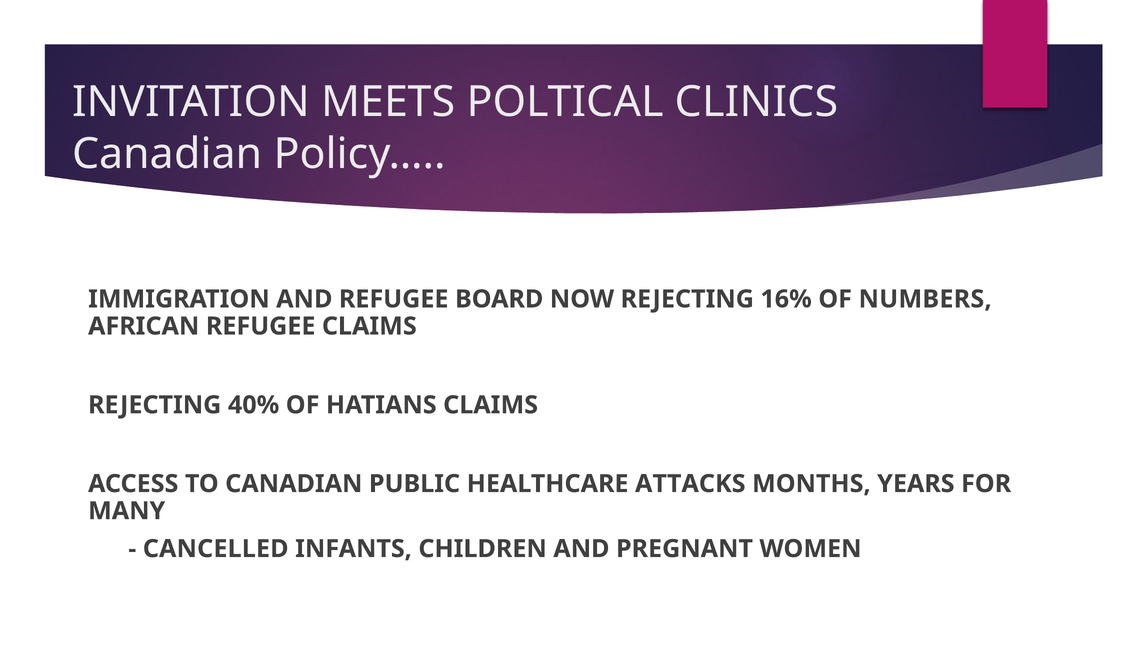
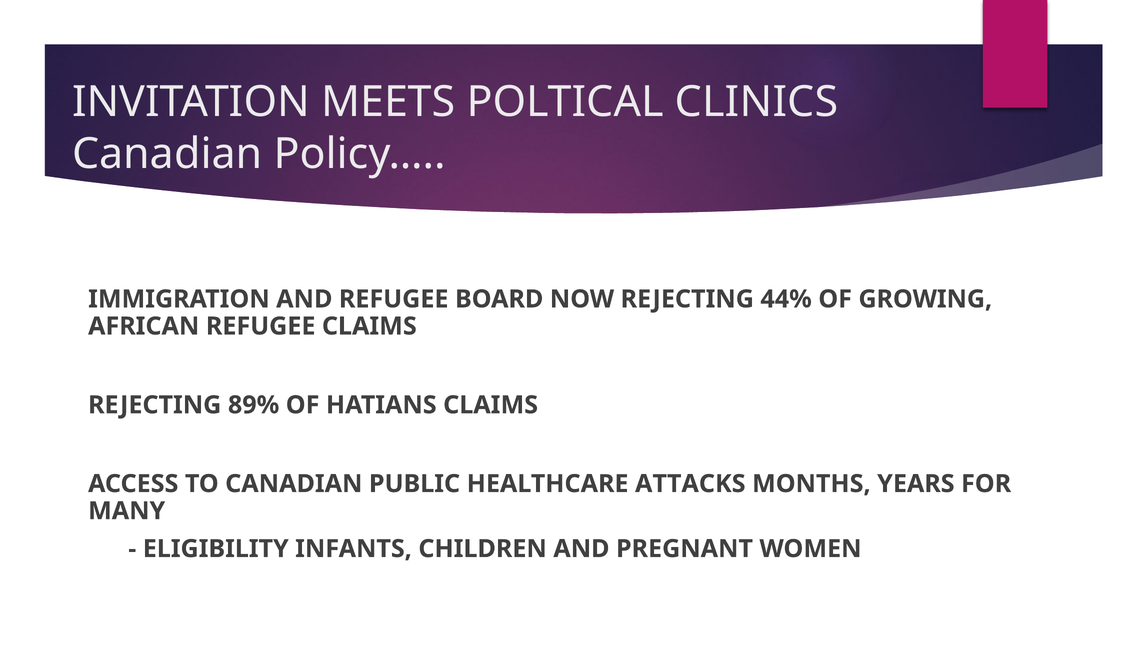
16%: 16% -> 44% (786, 299)
NUMBERS: NUMBERS -> GROWING (925, 299)
40%: 40% -> 89% (254, 405)
CANCELLED: CANCELLED -> ELIGIBILITY (216, 549)
